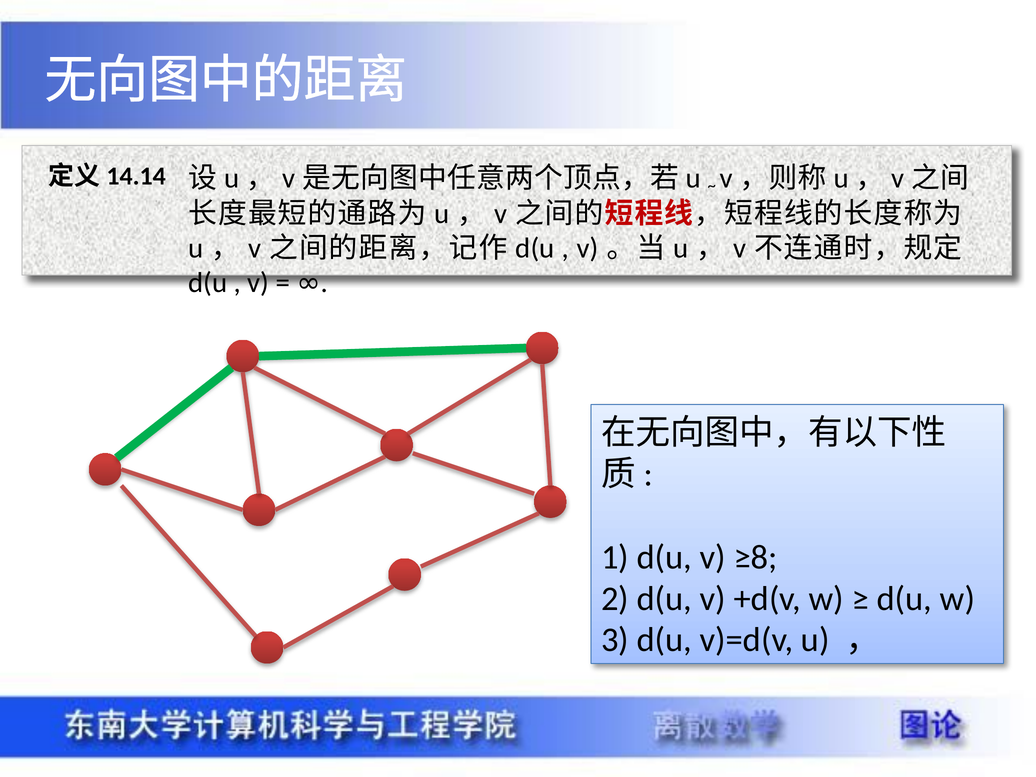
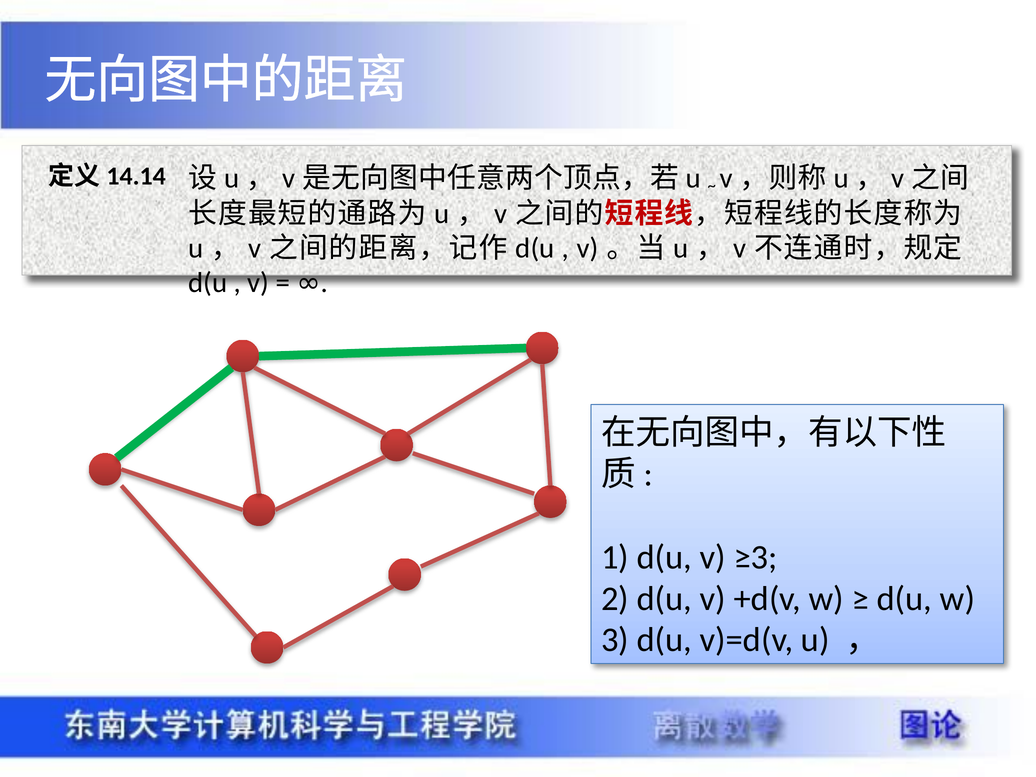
≥8: ≥8 -> ≥3 (756, 557)
